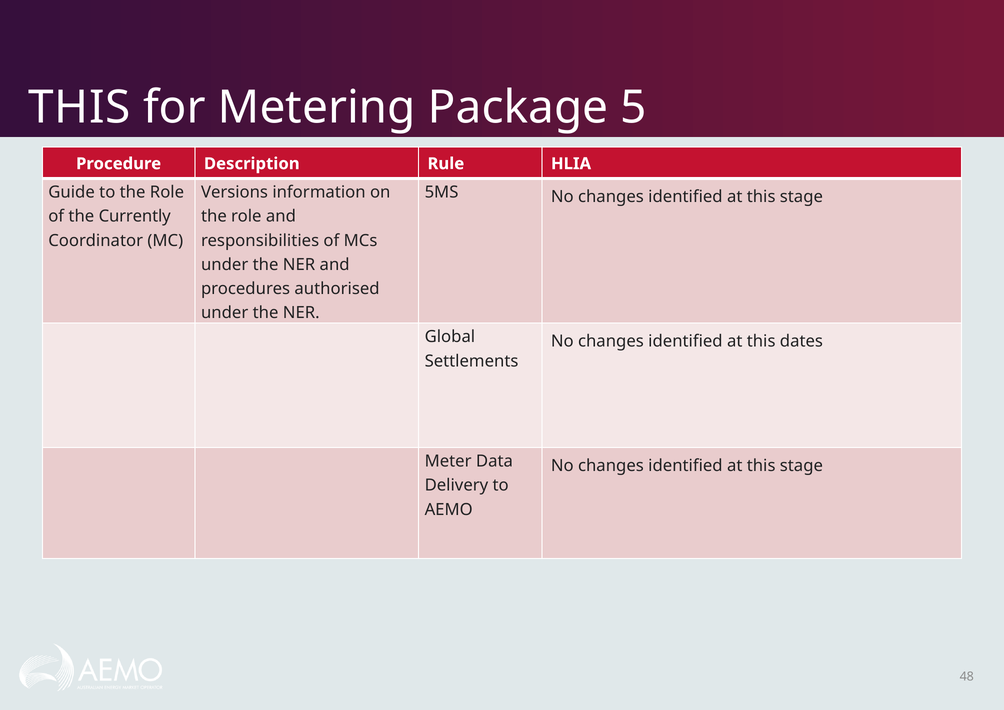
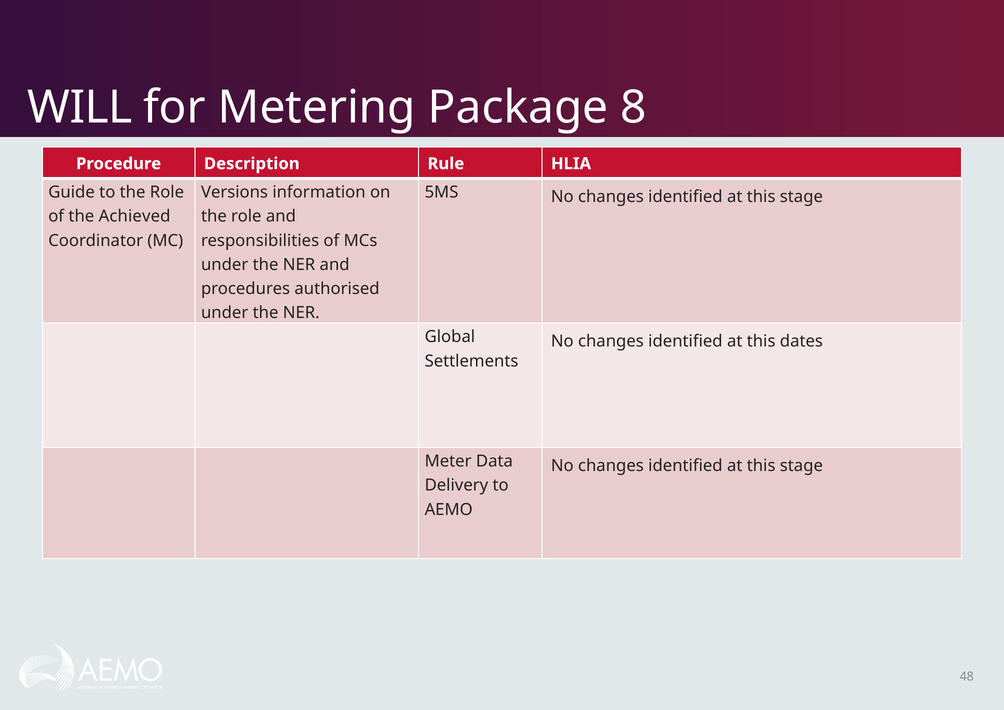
THIS: THIS -> WILL (80, 108)
5: 5 -> 8 (633, 108)
Currently: Currently -> Achieved (135, 216)
